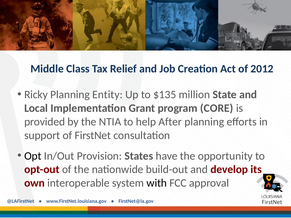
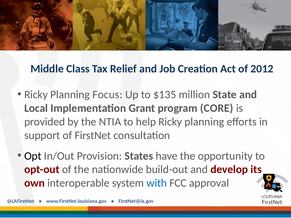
Entity: Entity -> Focus (107, 95)
help After: After -> Ricky (170, 122)
with colour: black -> blue (157, 183)
